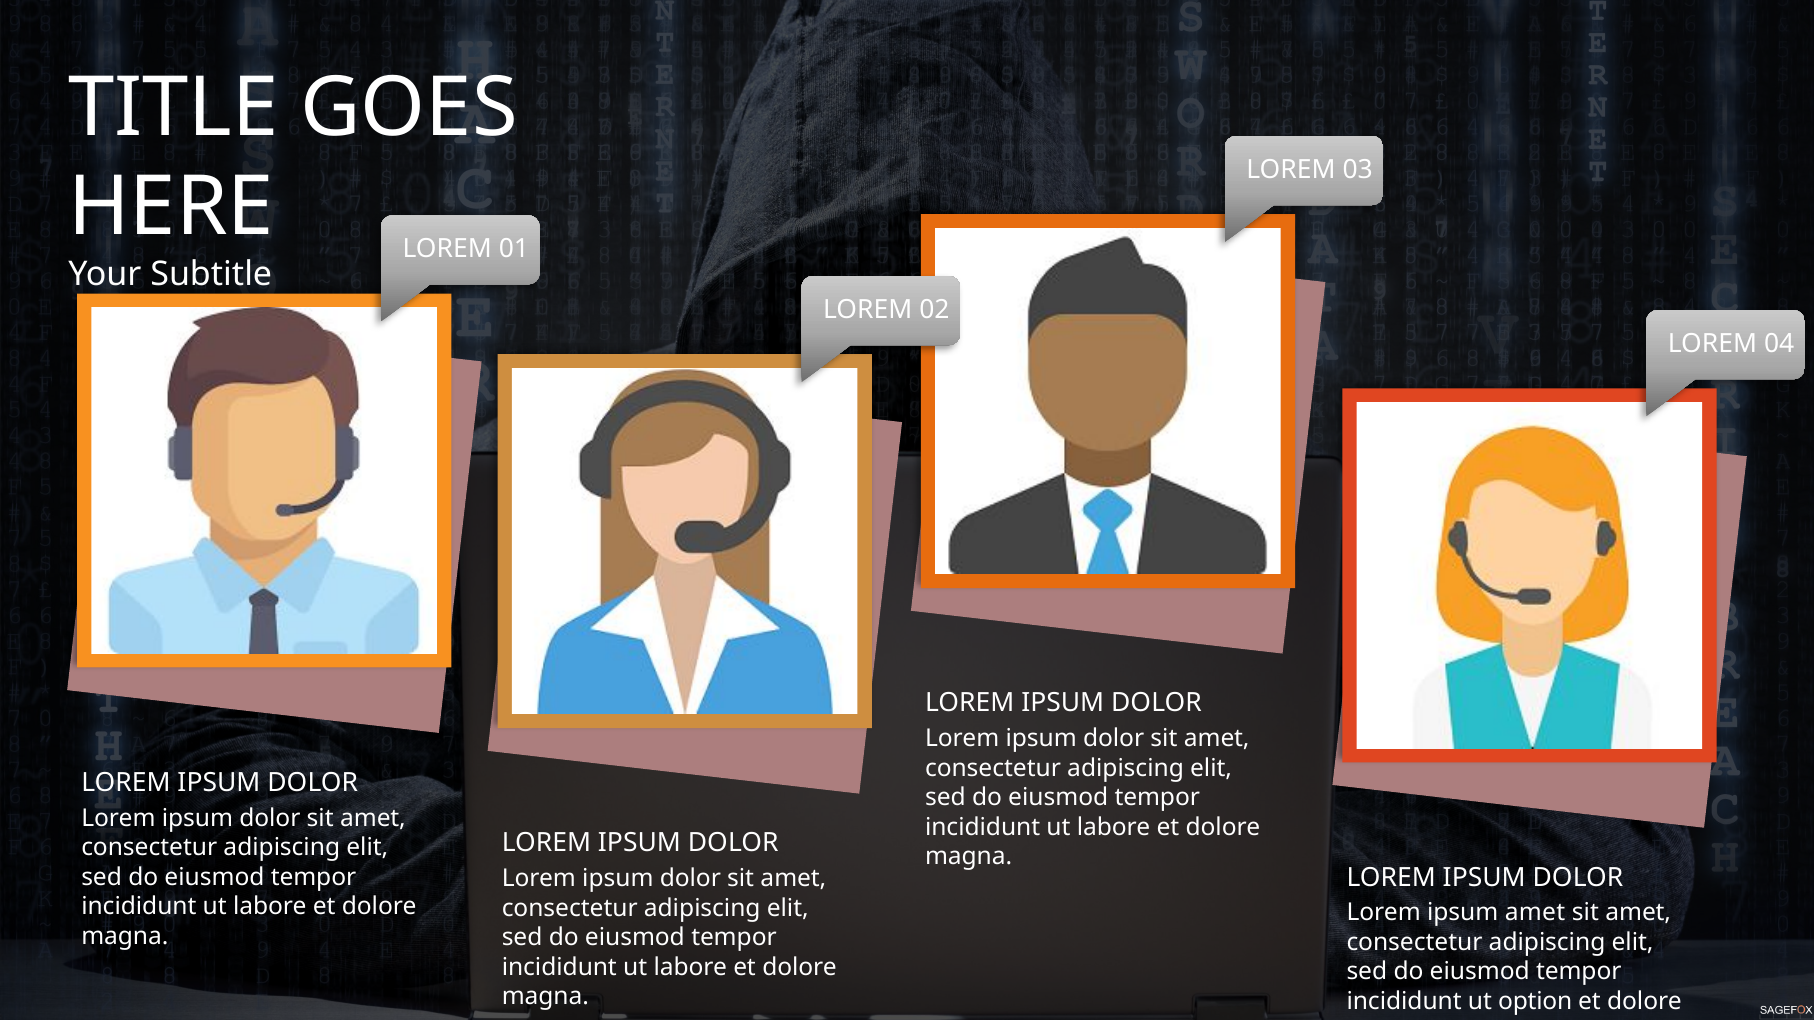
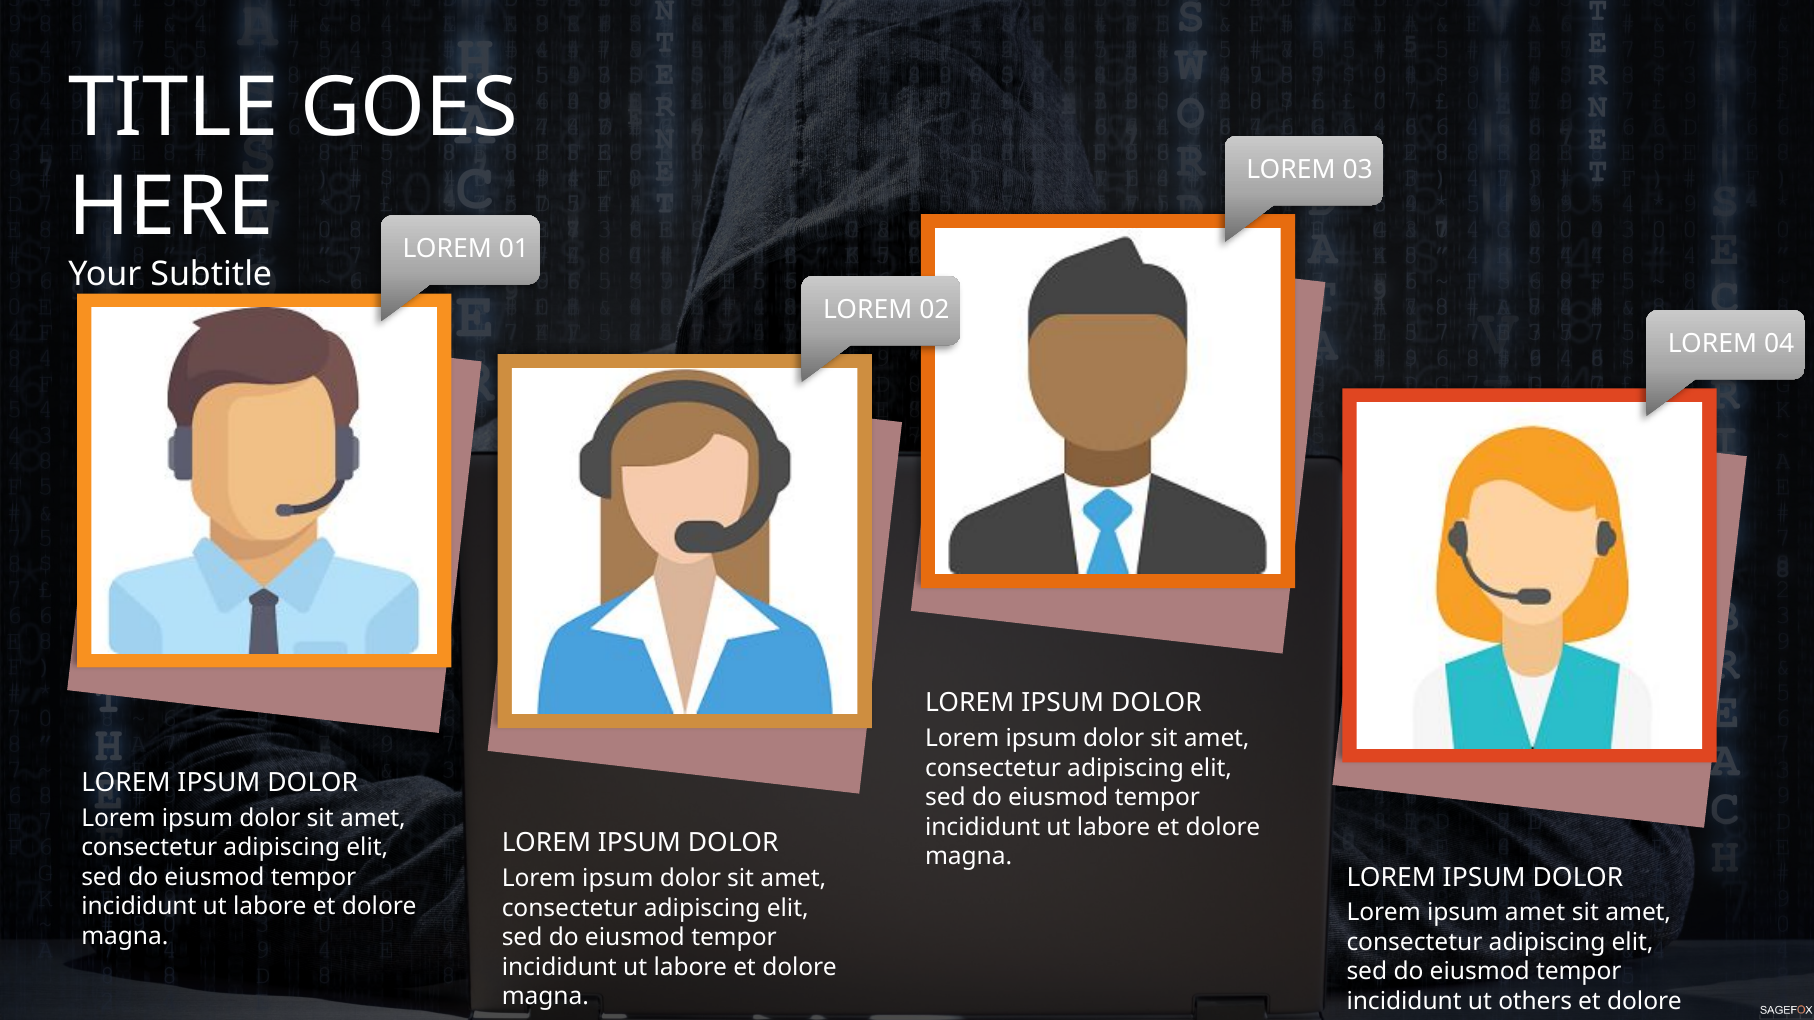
option: option -> others (1535, 1002)
